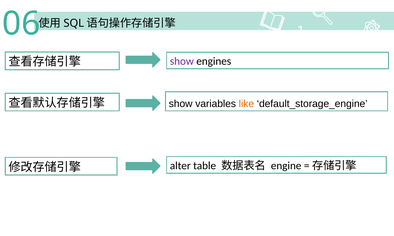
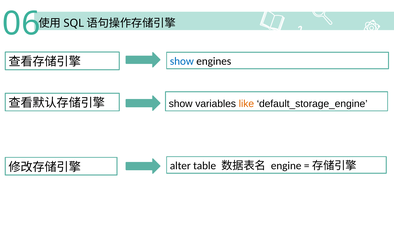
show colour: purple -> blue (182, 61)
